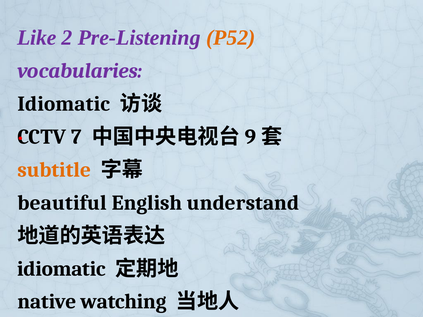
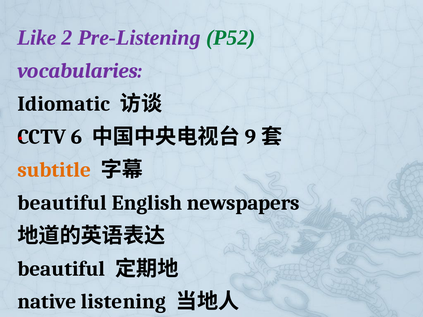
P52 colour: orange -> green (231, 38)
7: 7 -> 6 (76, 137)
understand: understand -> newspapers (243, 203)
idiomatic: idiomatic -> beautiful (61, 269)
watching: watching -> listening (123, 302)
